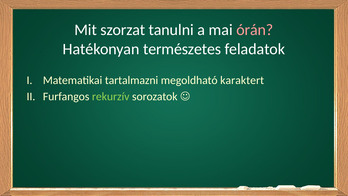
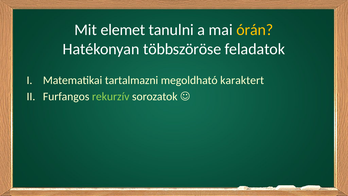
szorzat: szorzat -> elemet (123, 30)
órán colour: pink -> yellow (255, 30)
természetes: természetes -> többszöröse (182, 49)
